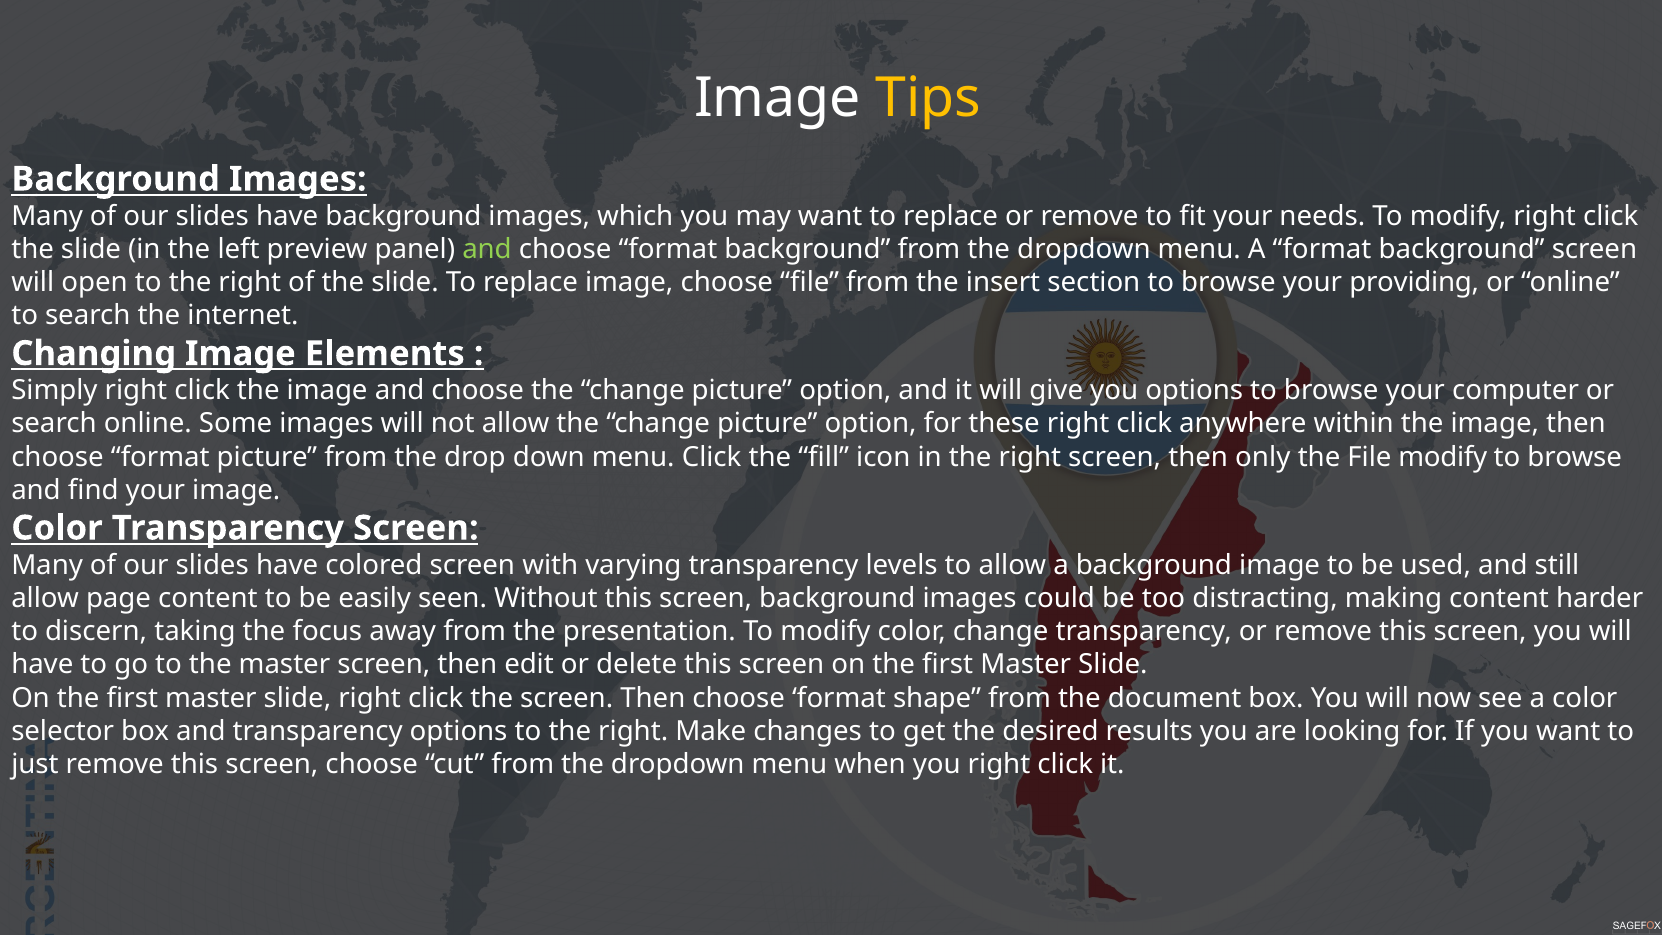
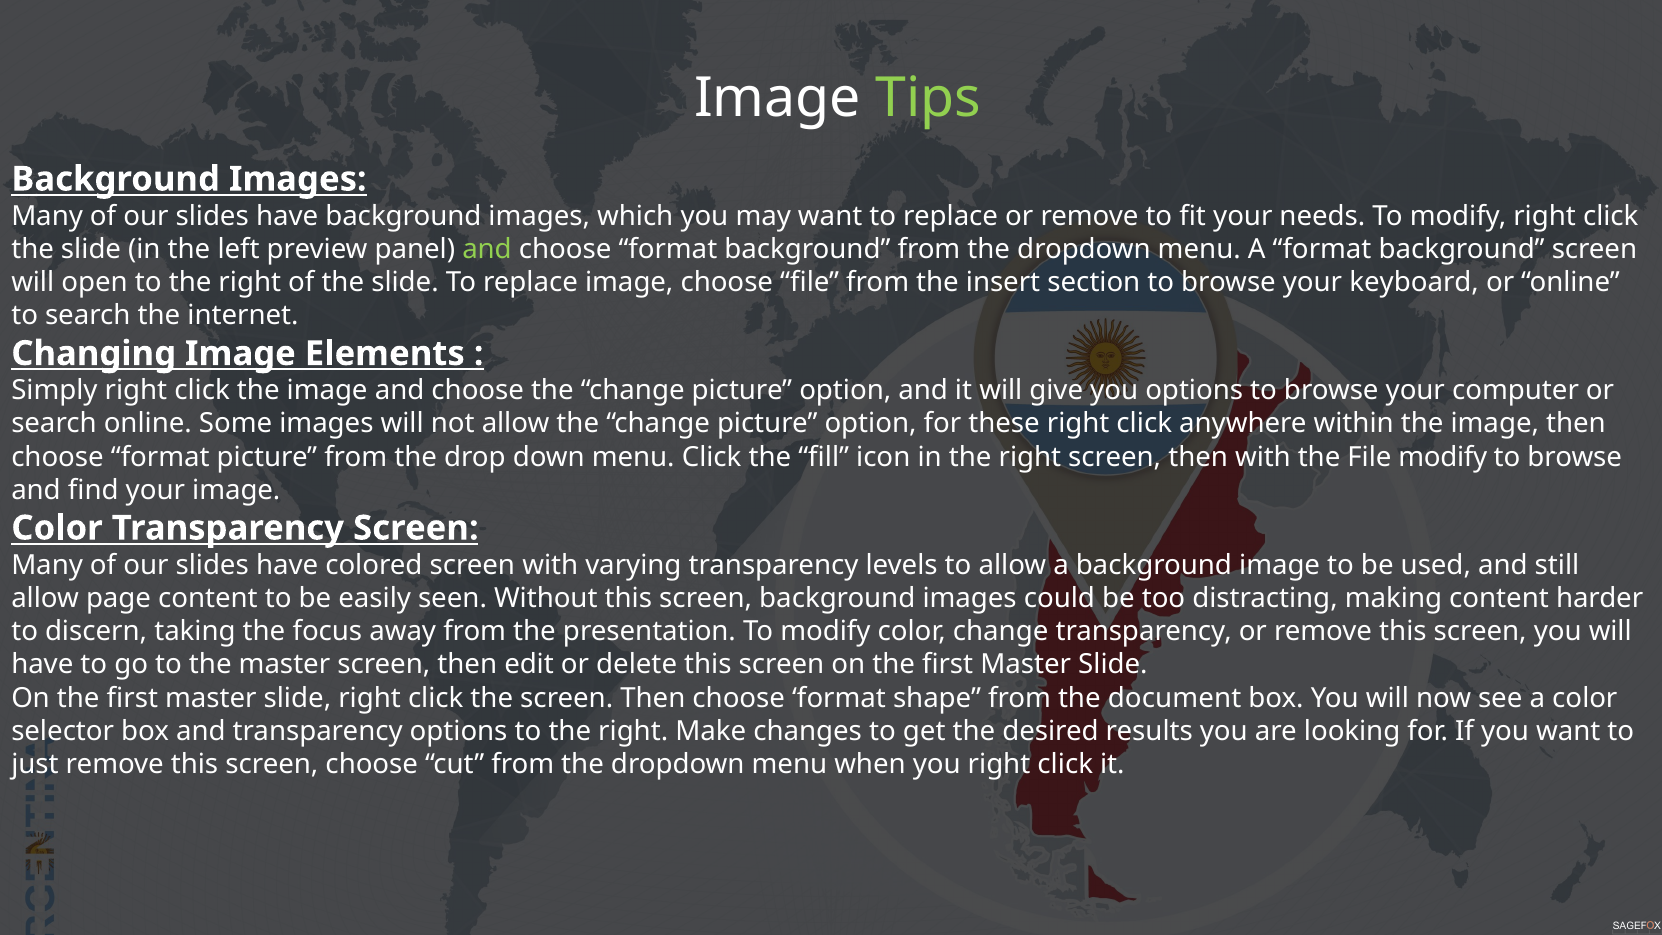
Tips colour: yellow -> light green (928, 98)
providing: providing -> keyboard (1414, 282)
then only: only -> with (1263, 457)
